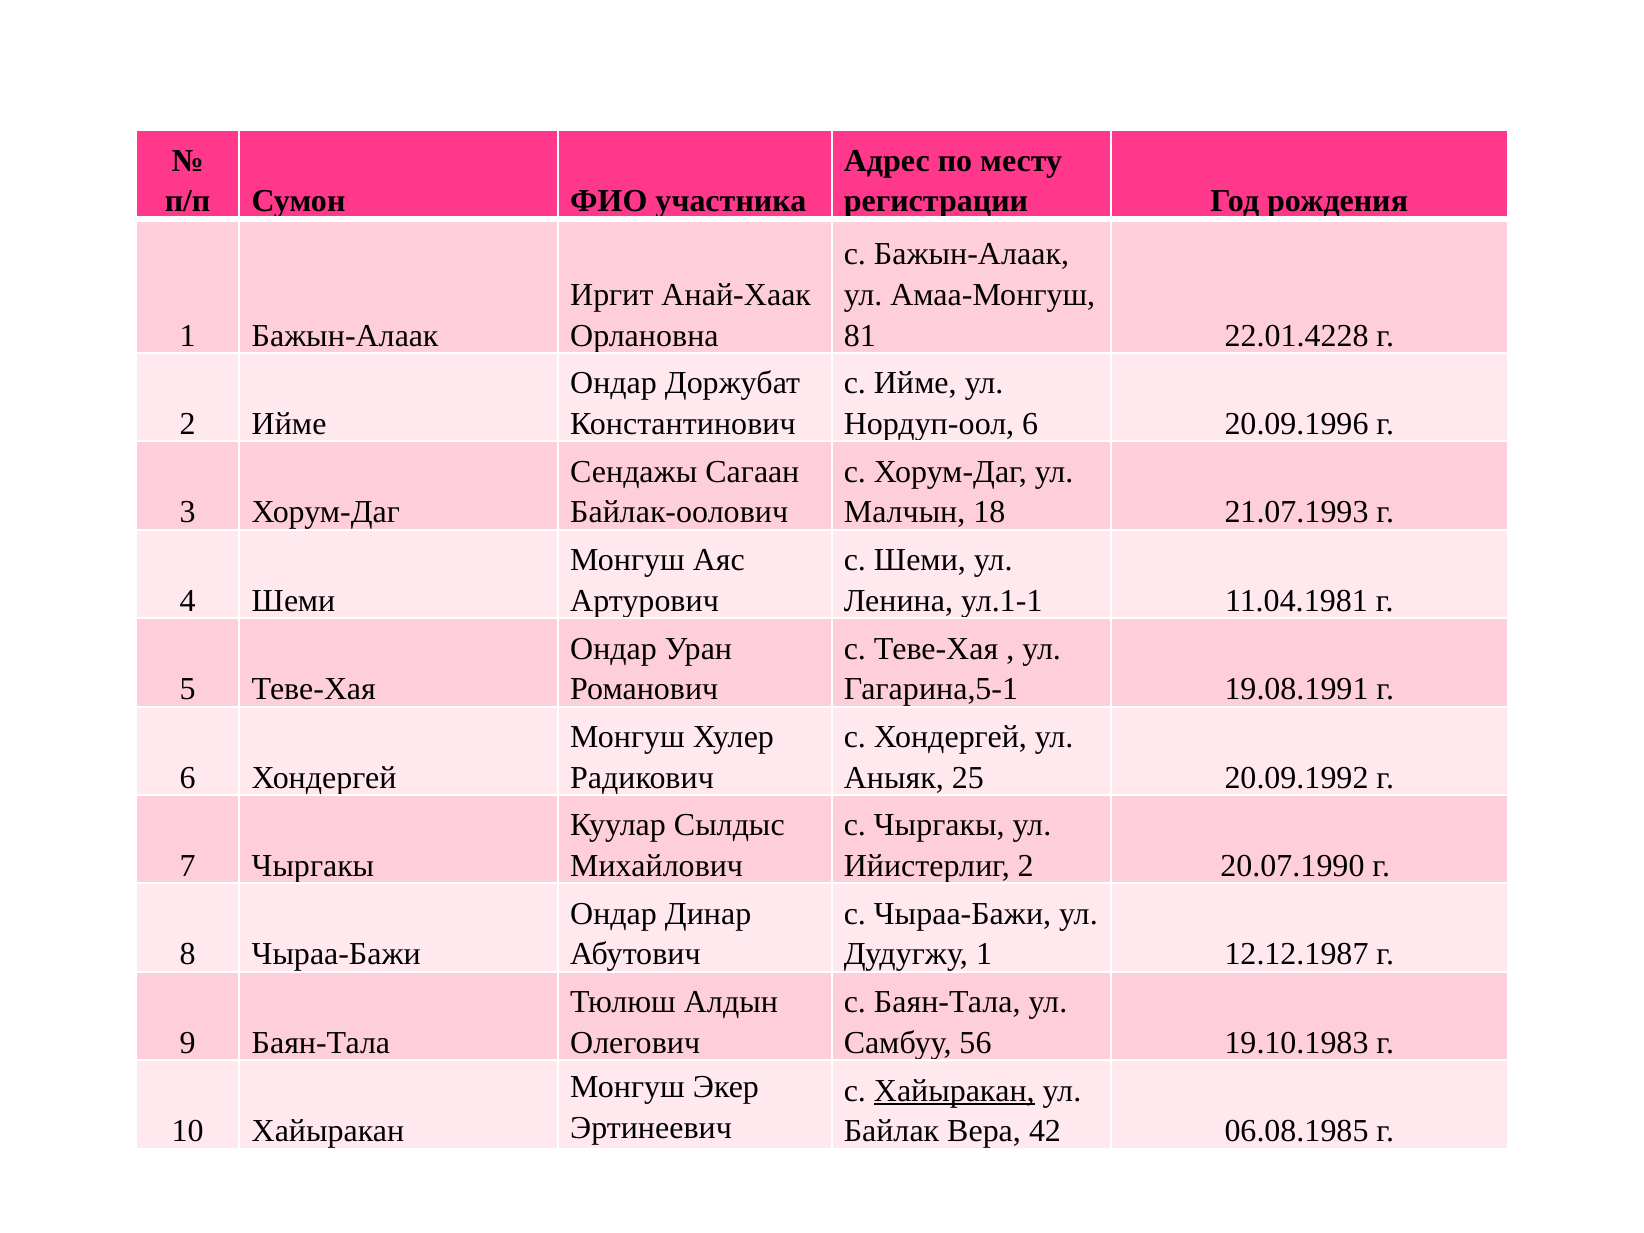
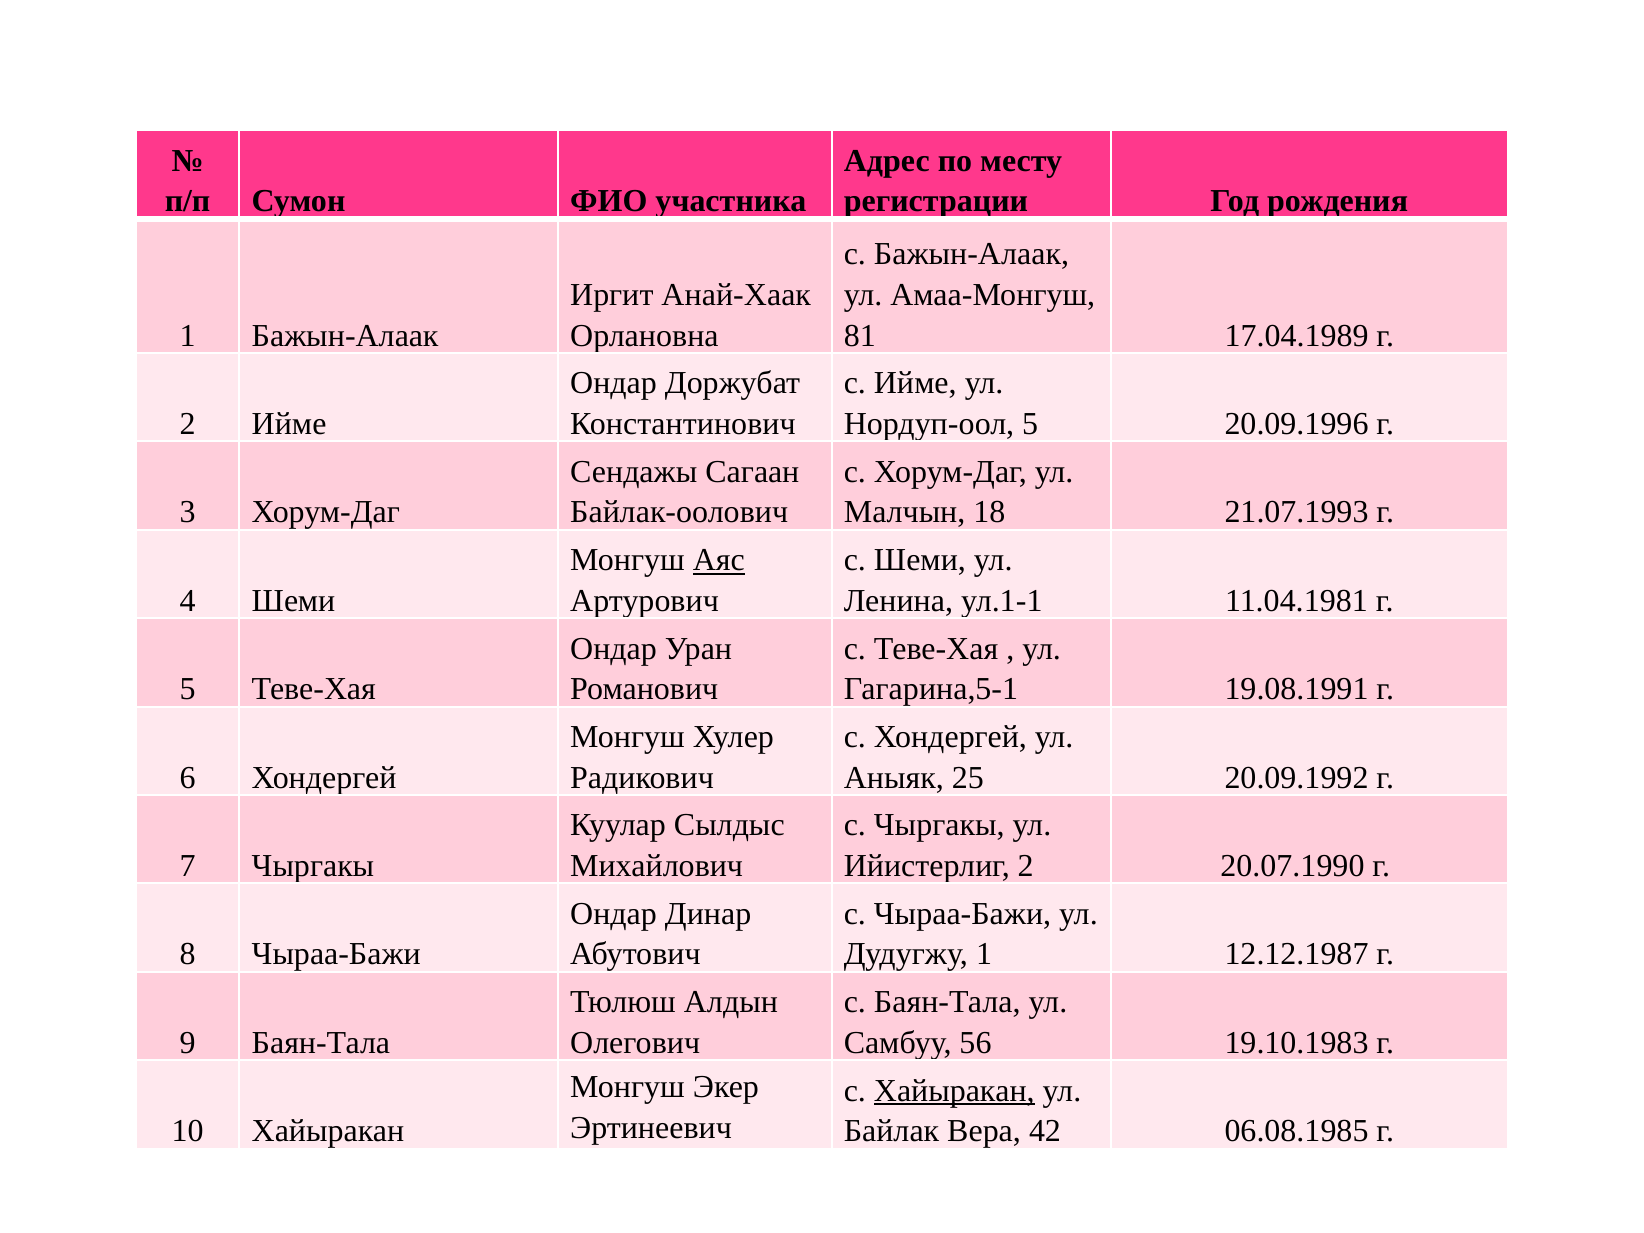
22.01.4228: 22.01.4228 -> 17.04.1989 (1297, 336)
Нордуп-оол 6: 6 -> 5 (1030, 424)
Аяс underline: none -> present (719, 560)
